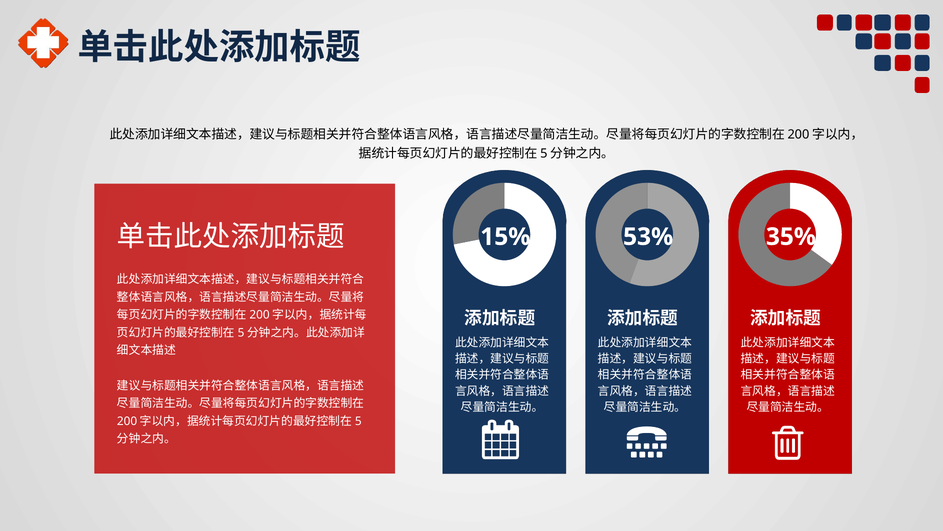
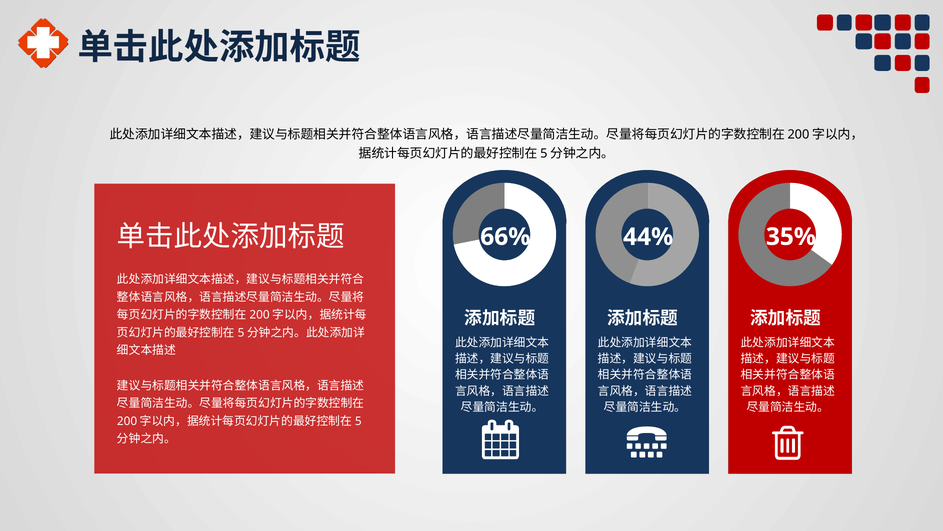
53%: 53% -> 44% (648, 237)
15%: 15% -> 66% (505, 237)
